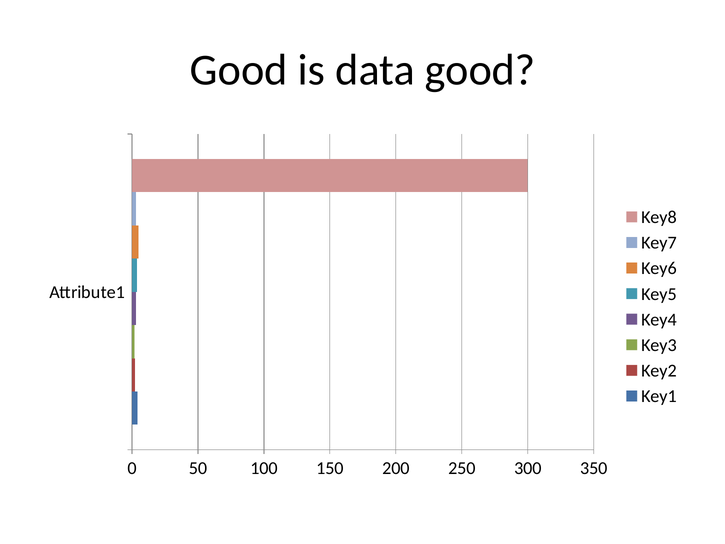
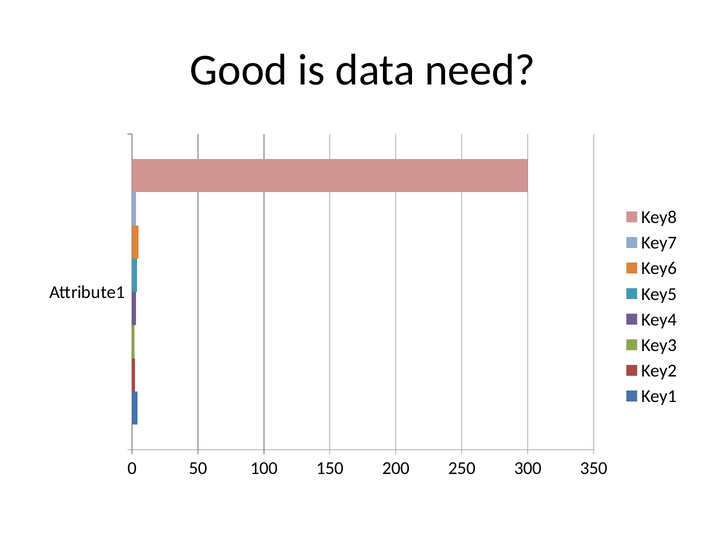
data good: good -> need (480, 70)
